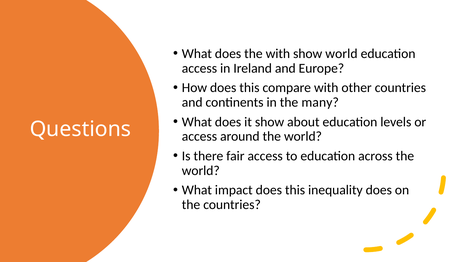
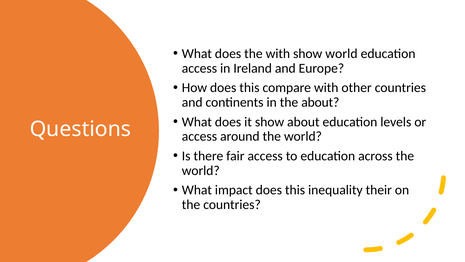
the many: many -> about (320, 102)
inequality does: does -> their (379, 190)
